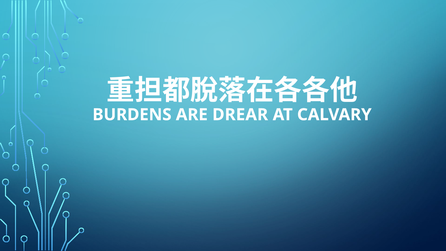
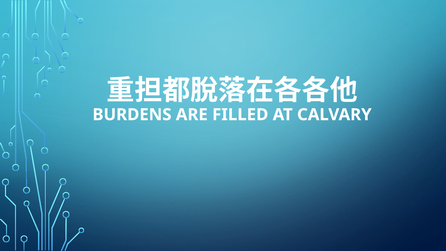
DREAR: DREAR -> FILLED (240, 115)
